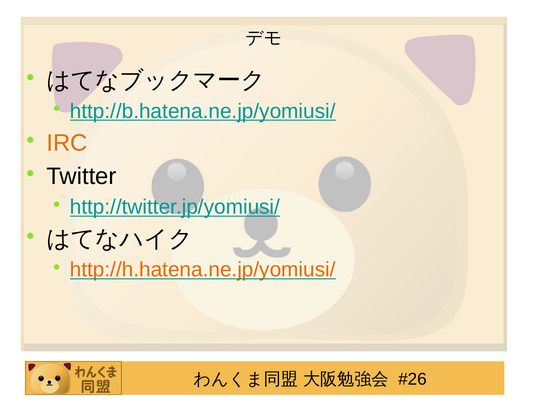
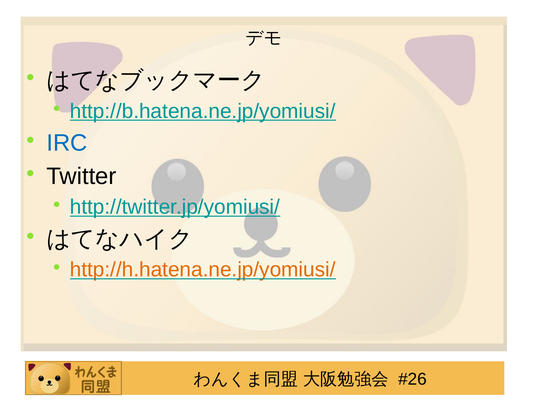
IRC colour: orange -> blue (67, 143)
